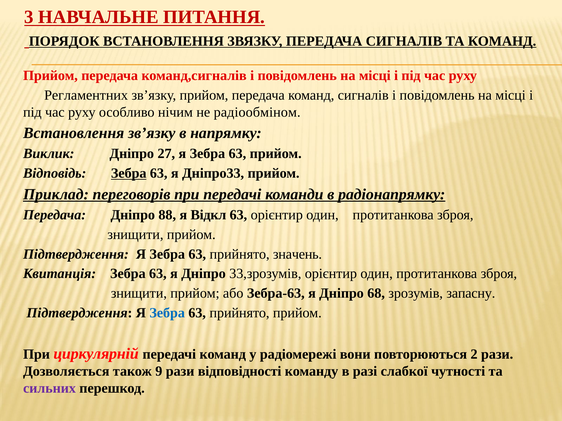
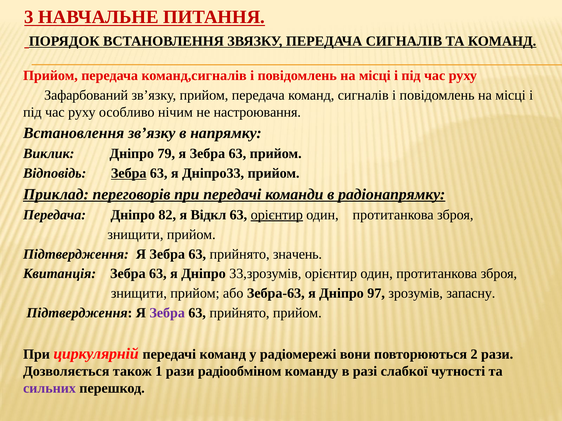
Регламентних: Регламентних -> Зафарбований (86, 95)
радіообміном: радіообміном -> настроювання (257, 112)
27: 27 -> 79 (166, 154)
88: 88 -> 82 (167, 215)
орієнтир underline: none -> present (277, 215)
68: 68 -> 97 (376, 294)
Зебра colour: blue -> purple (167, 313)
9: 9 -> 1 (159, 372)
відповідності: відповідності -> радіообміном (240, 372)
